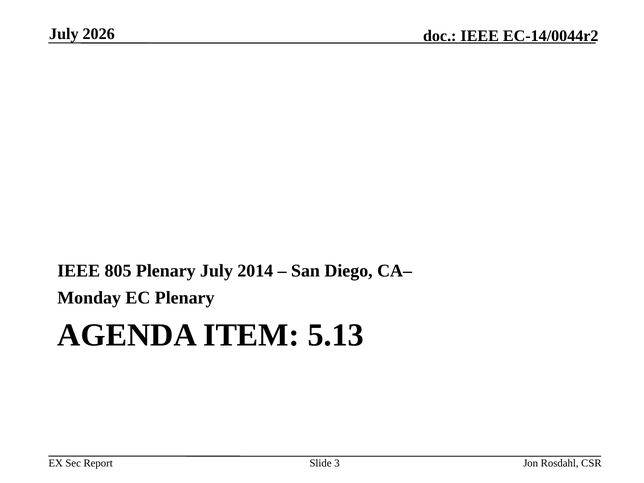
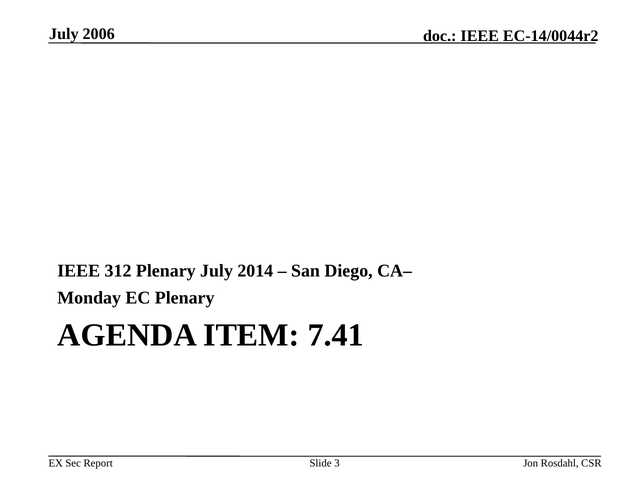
2026: 2026 -> 2006 (99, 34)
805: 805 -> 312 (118, 271)
5.13: 5.13 -> 7.41 (336, 335)
